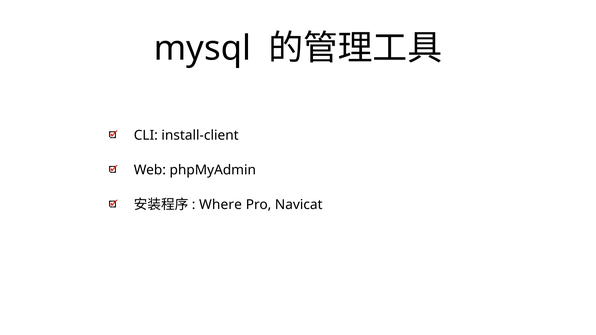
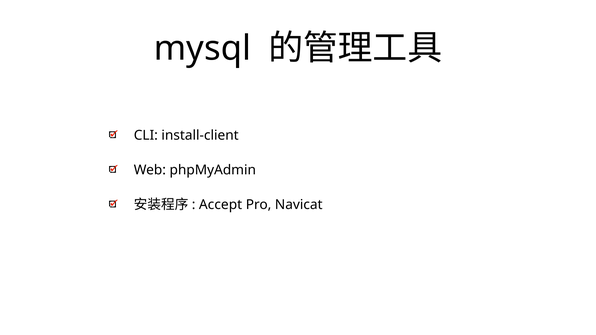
Where: Where -> Accept (221, 205)
